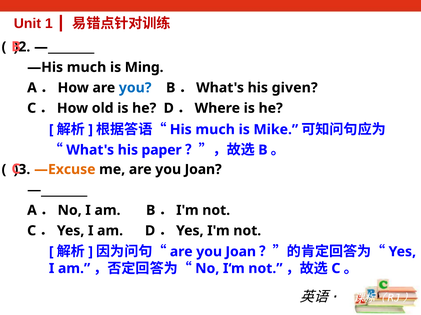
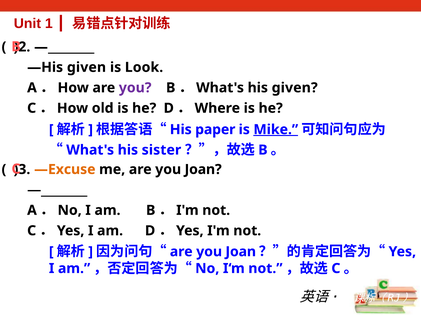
—His much: much -> given (86, 67)
Ming: Ming -> Look (144, 67)
you colour: blue -> purple (135, 88)
His much: much -> paper (215, 130)
Mike underline: none -> present (276, 130)
paper: paper -> sister (161, 150)
